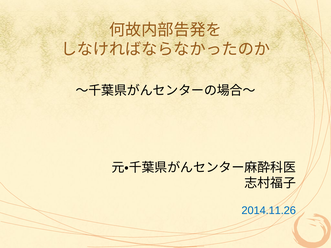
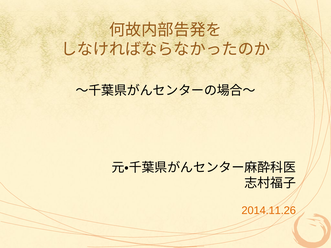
2014.11.26 colour: blue -> orange (269, 211)
